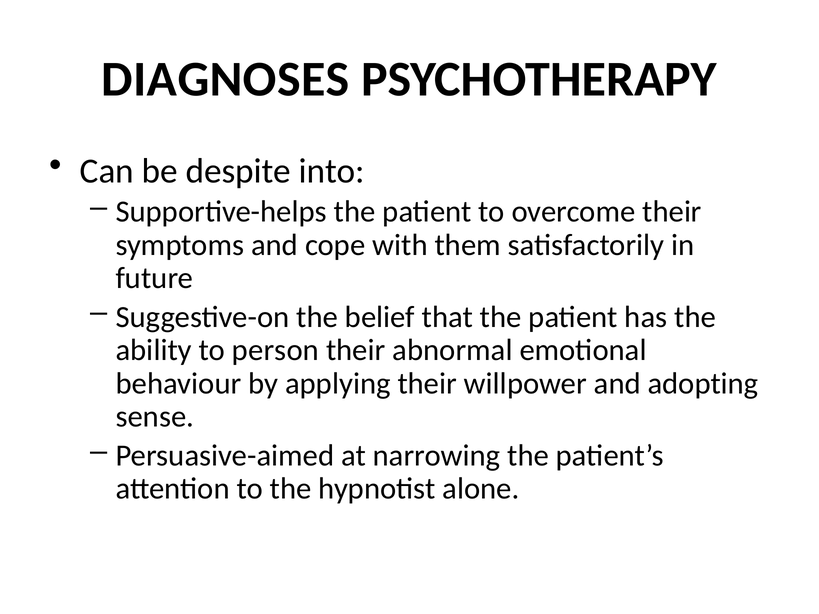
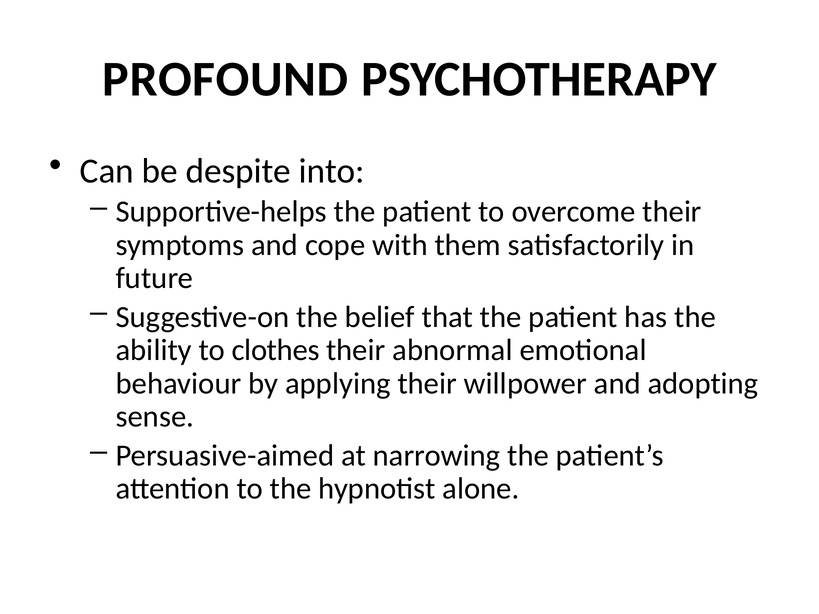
DIAGNOSES: DIAGNOSES -> PROFOUND (225, 79)
person: person -> clothes (276, 350)
